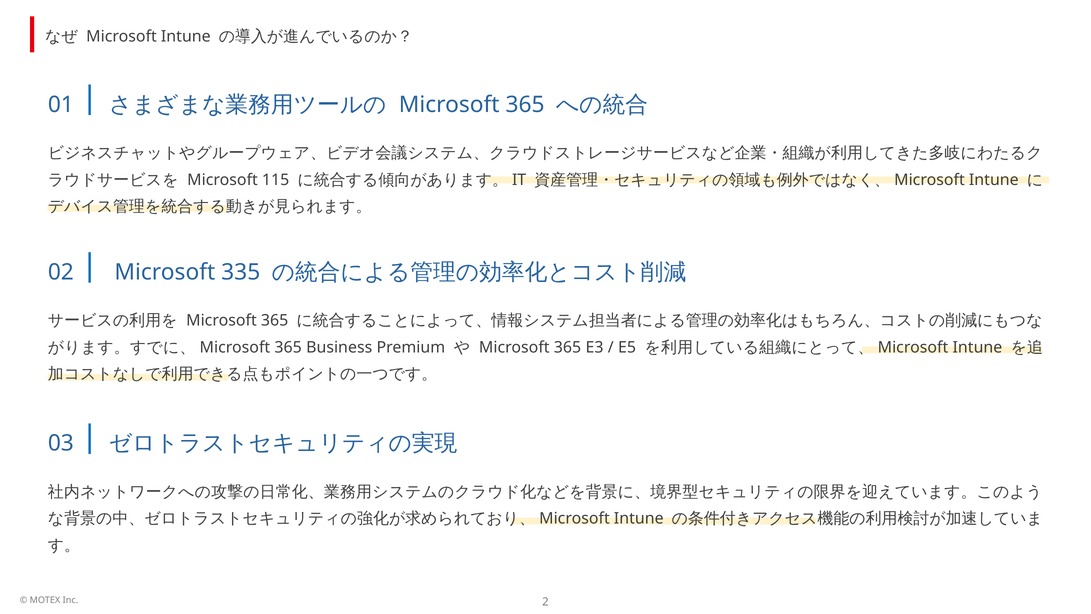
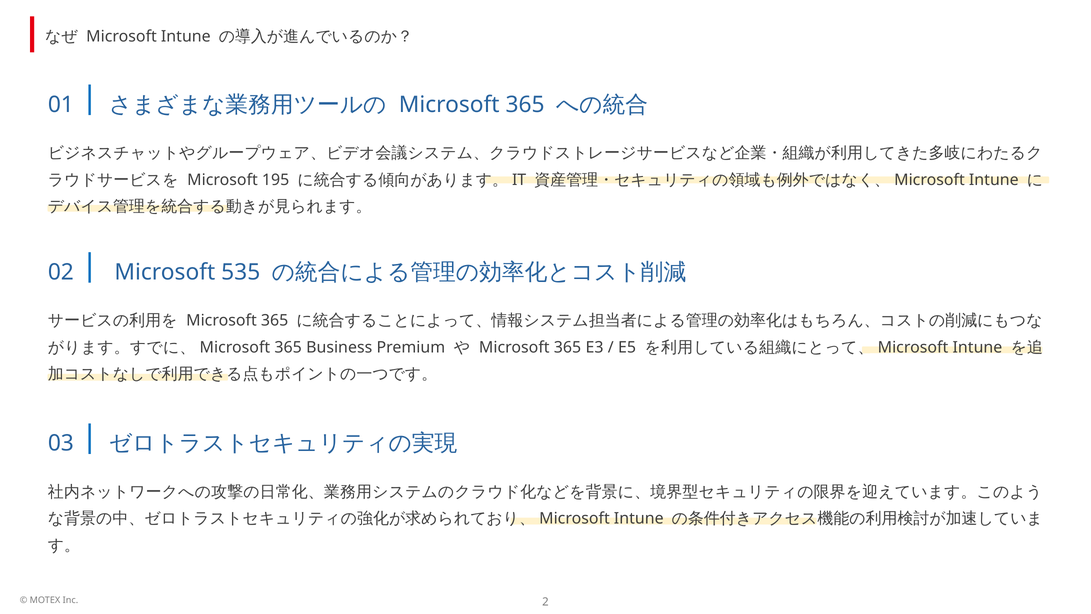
115: 115 -> 195 (276, 180)
335: 335 -> 535 (241, 272)
